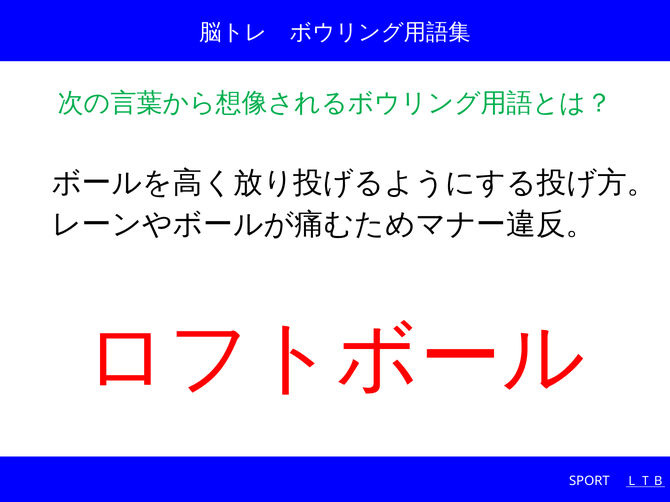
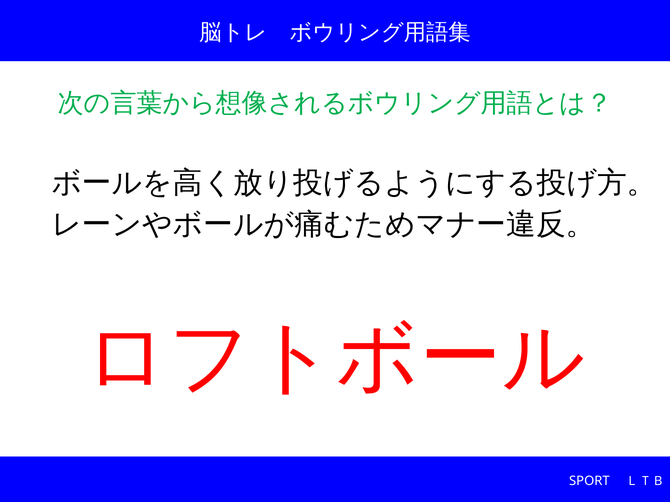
ＬＴＢ underline: present -> none (645, 482)
